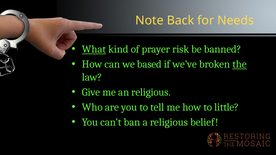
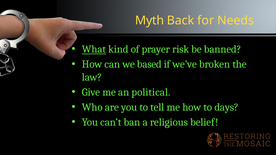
Note: Note -> Myth (150, 20)
the underline: present -> none (239, 64)
an religious: religious -> political (151, 92)
little: little -> days (227, 107)
